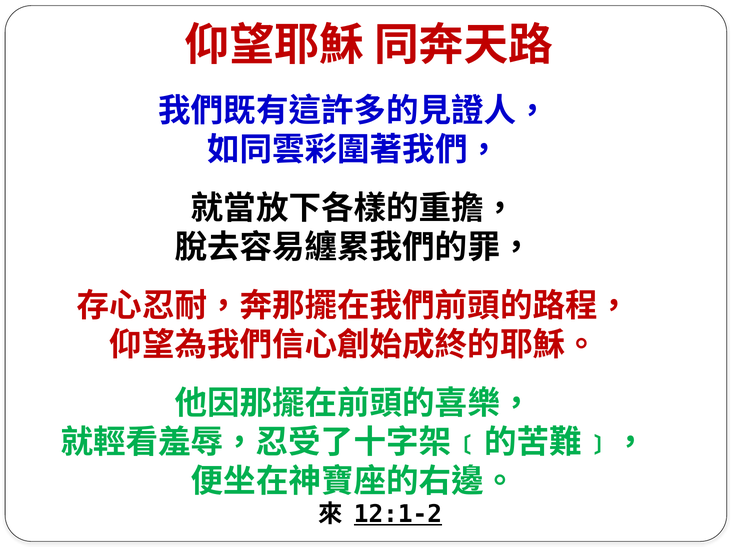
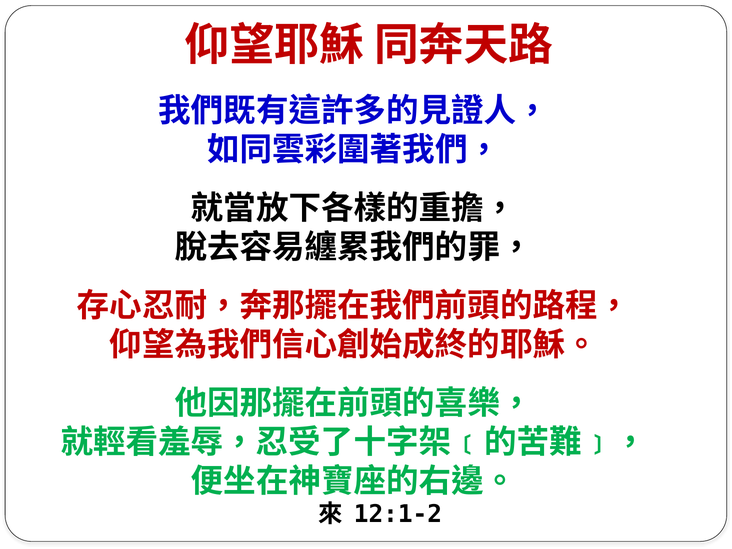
12:1-2 underline: present -> none (398, 514)
